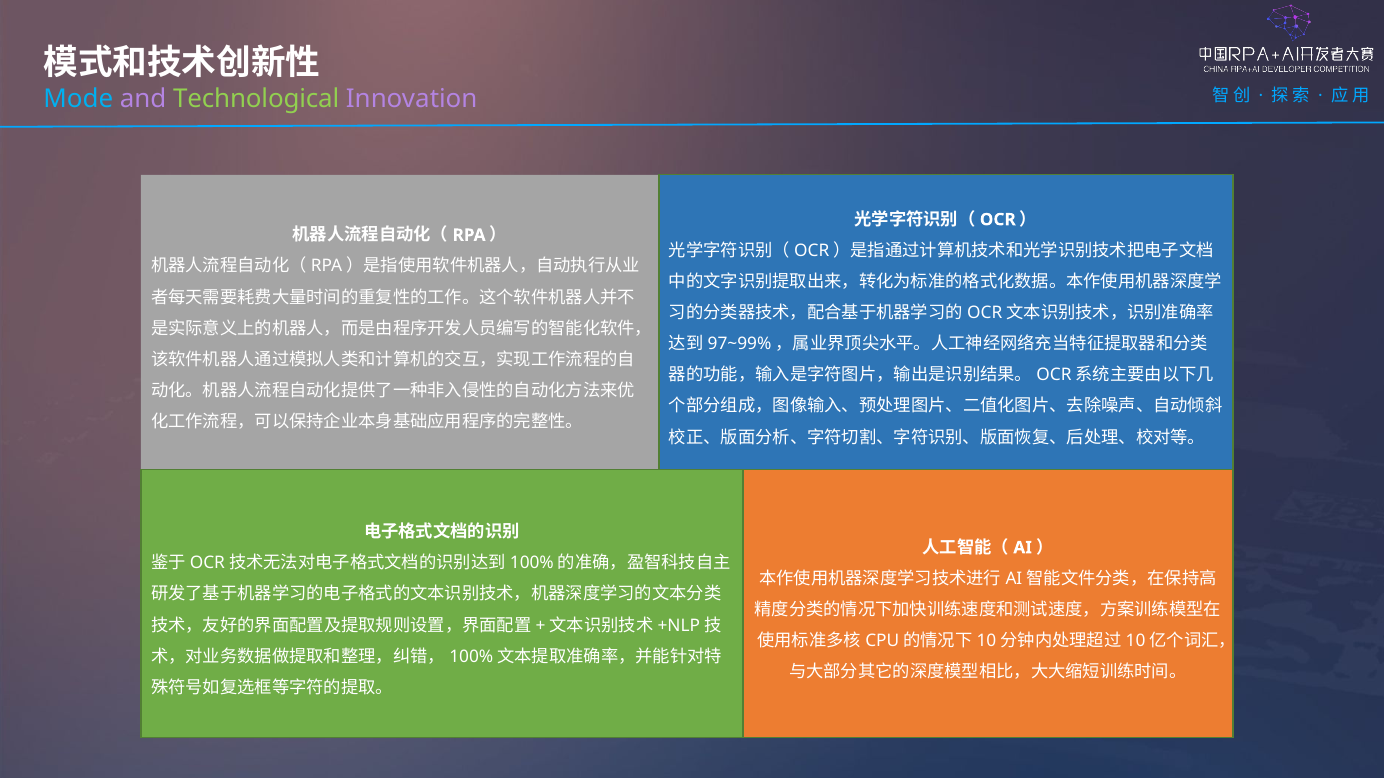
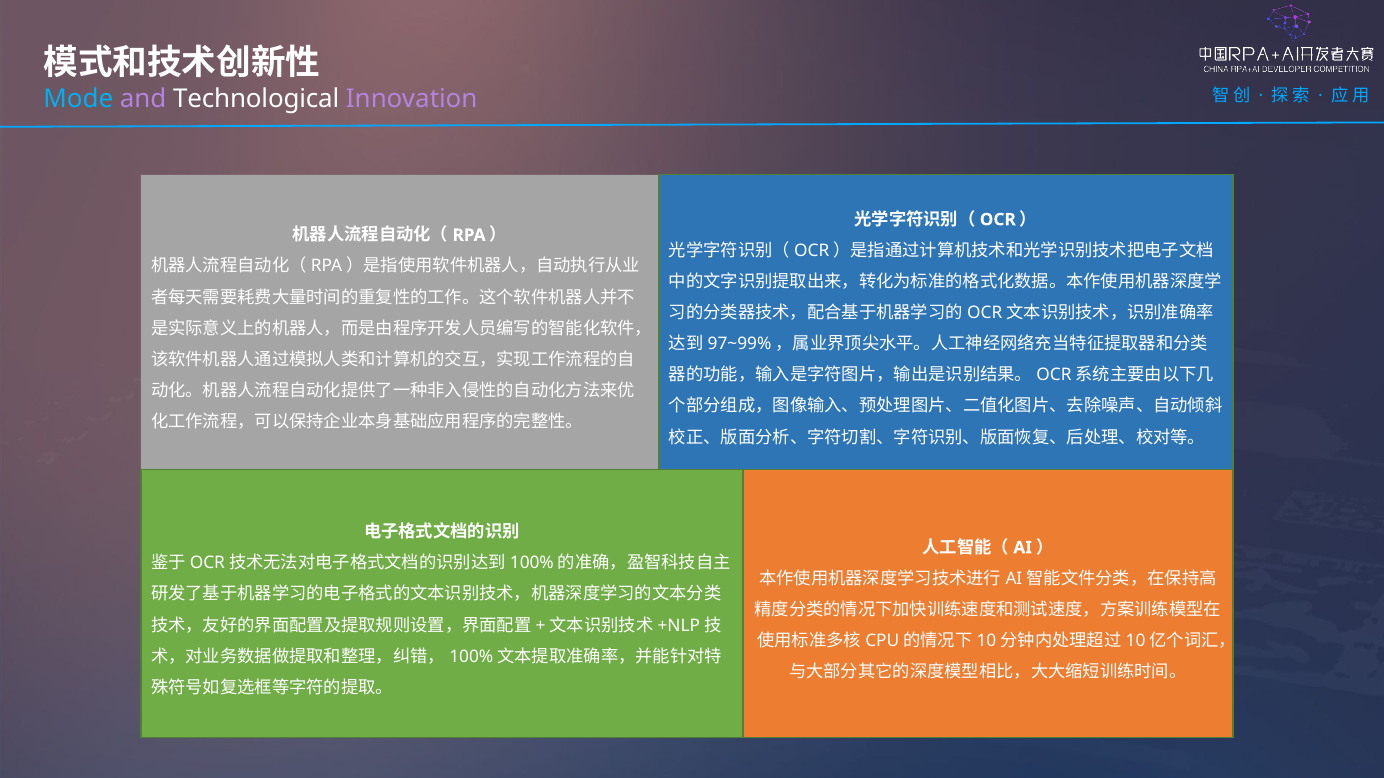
Technological colour: light green -> white (256, 99)
